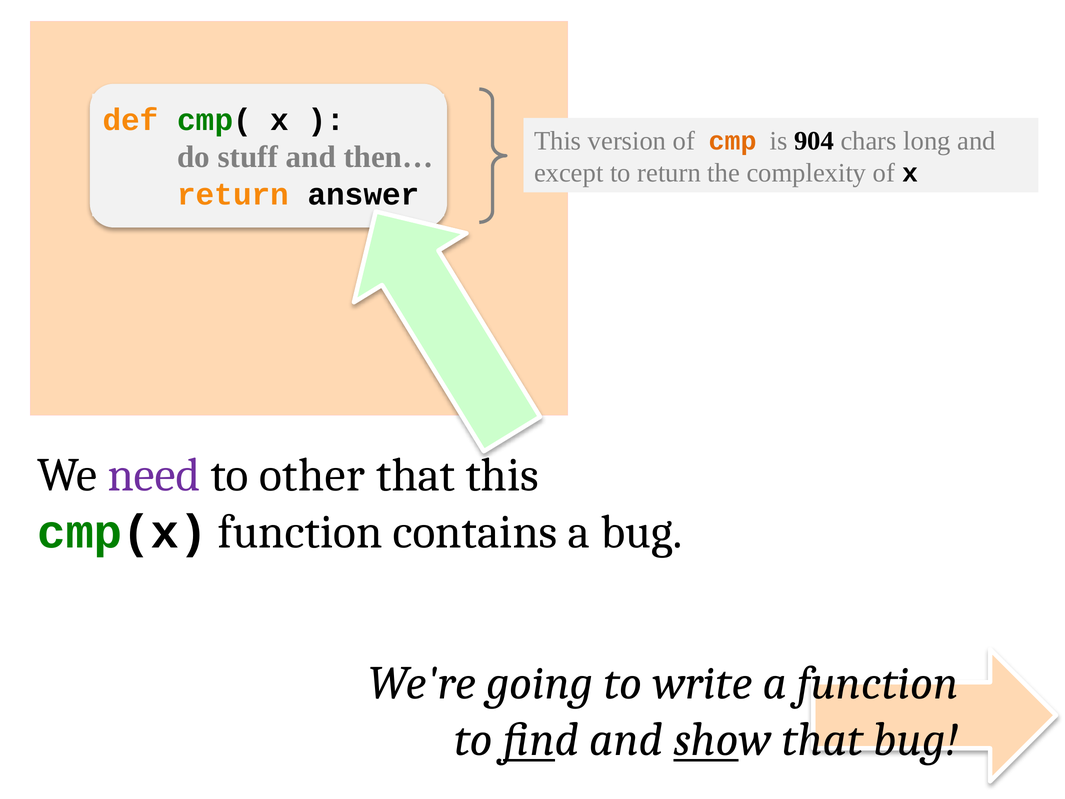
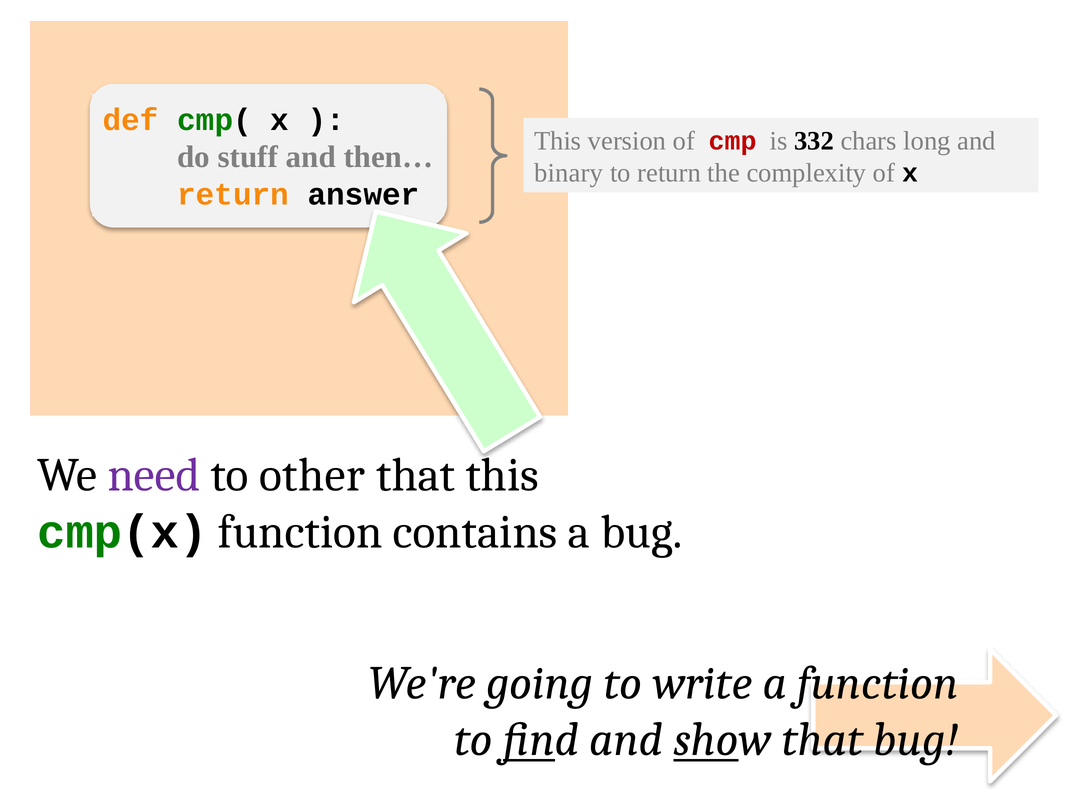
cmp colour: orange -> red (733, 141)
904: 904 -> 332 (814, 141)
except: except -> binary (569, 173)
